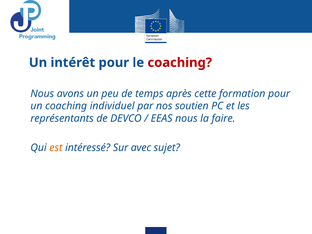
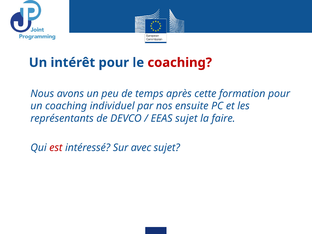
soutien: soutien -> ensuite (192, 106)
EEAS nous: nous -> sujet (186, 119)
est colour: orange -> red (56, 148)
